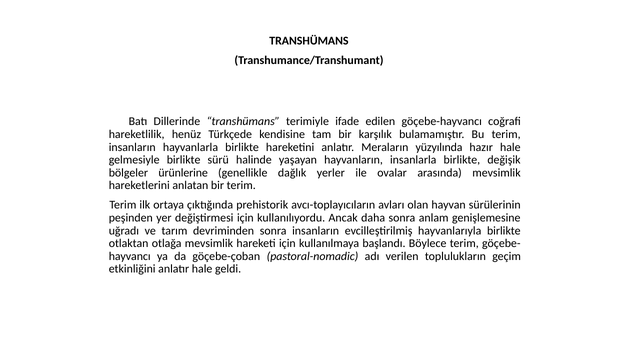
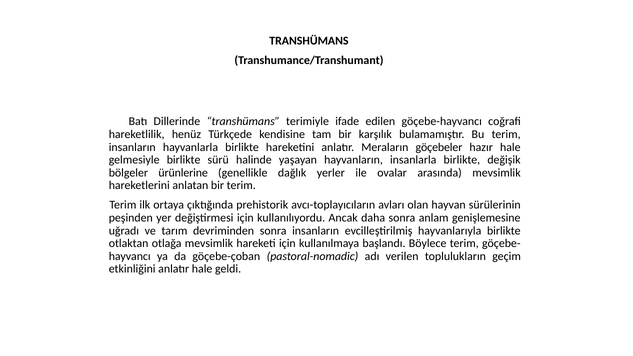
yüzyılında: yüzyılında -> göçebeler (439, 147)
